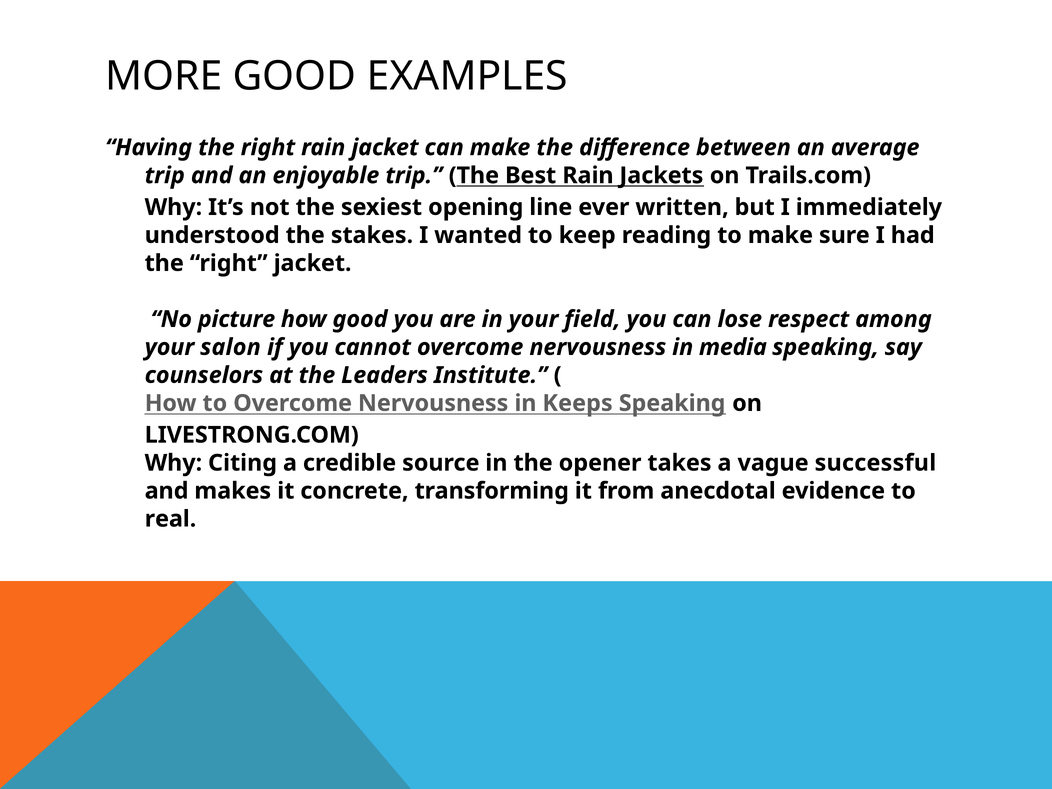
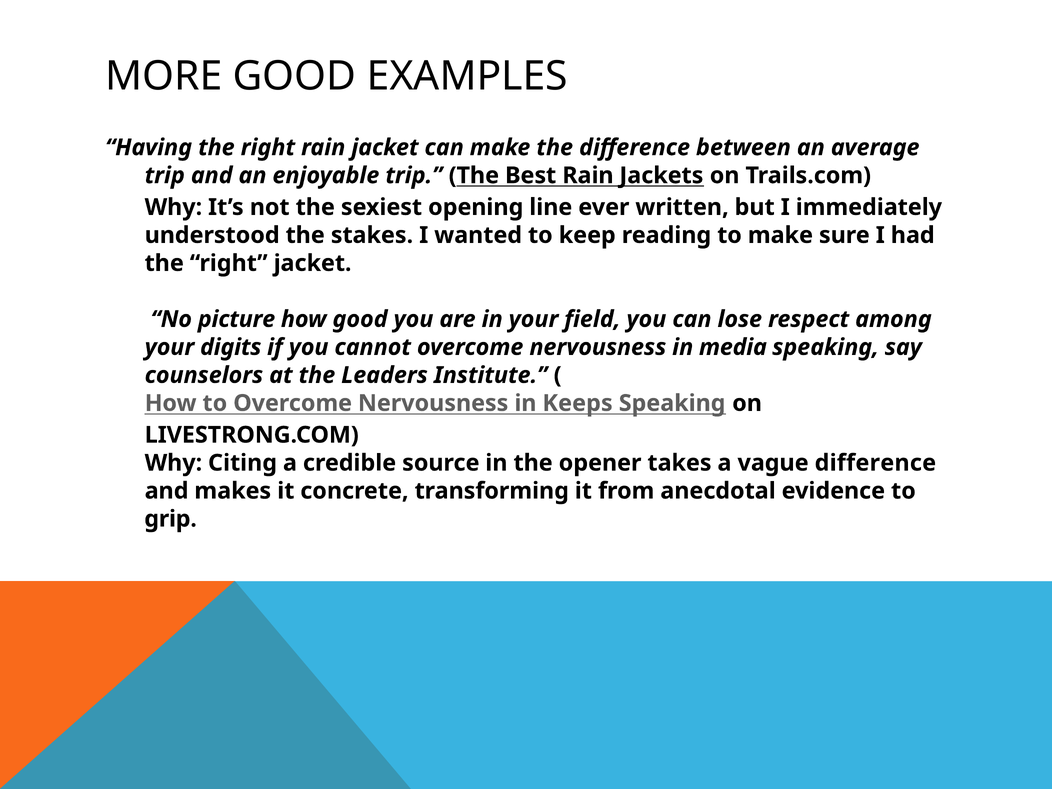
salon: salon -> digits (231, 347)
vague successful: successful -> difference (875, 463)
real: real -> grip (171, 519)
